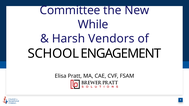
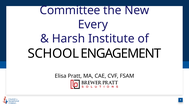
While: While -> Every (93, 25)
Vendors: Vendors -> Institute (111, 39)
